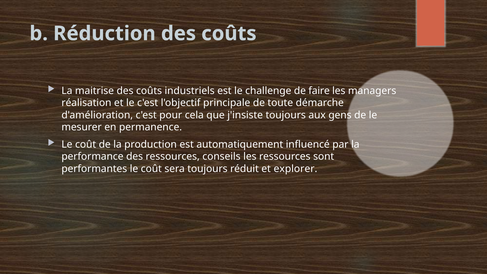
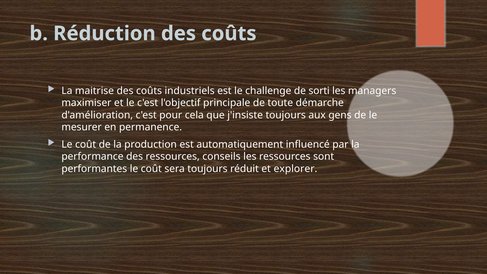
faire: faire -> sorti (319, 91)
réalisation: réalisation -> maximiser (86, 103)
